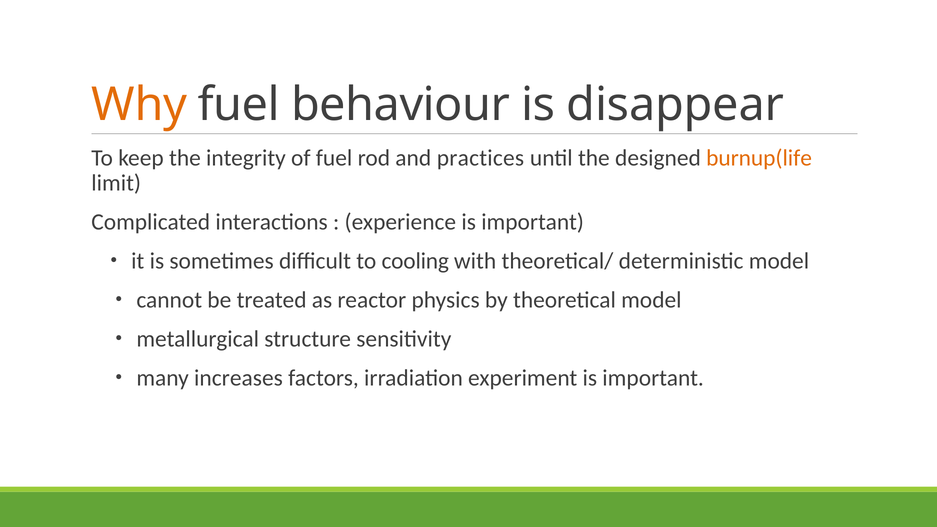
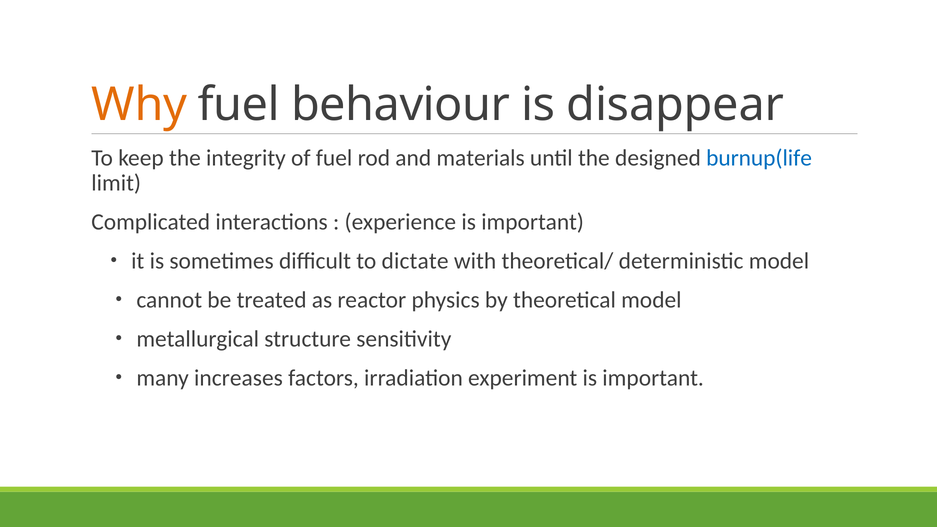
practices: practices -> materials (481, 158)
burnup(life colour: orange -> blue (759, 158)
cooling: cooling -> dictate (415, 261)
